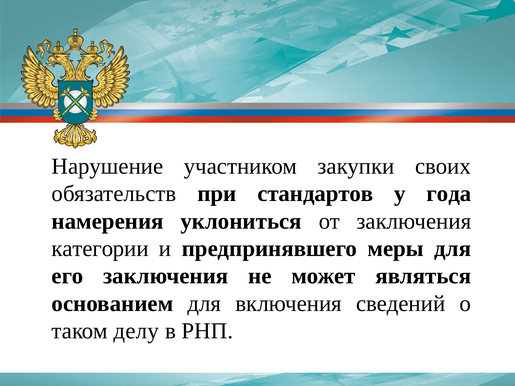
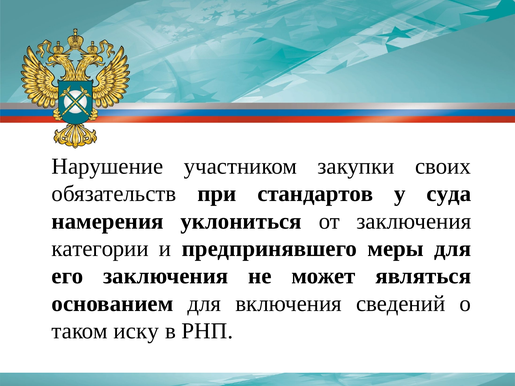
года: года -> суда (449, 194)
делу: делу -> иску (136, 331)
